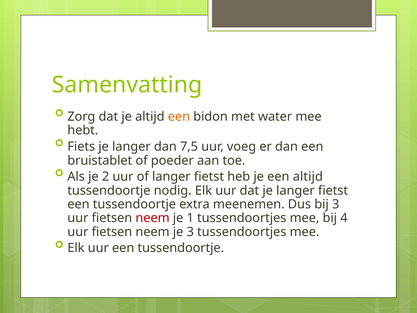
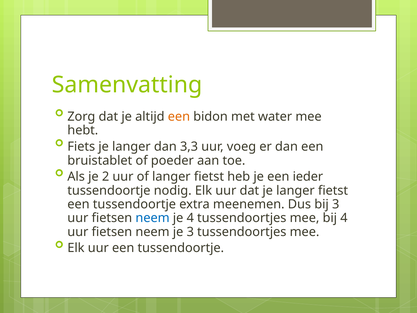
7,5: 7,5 -> 3,3 (189, 147)
een altijd: altijd -> ieder (308, 177)
neem colour: red -> blue (153, 218)
je 1: 1 -> 4 (190, 218)
